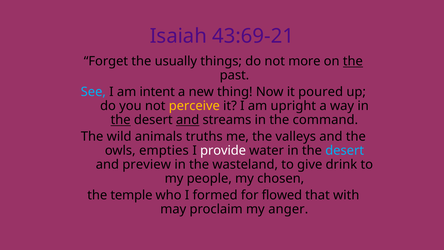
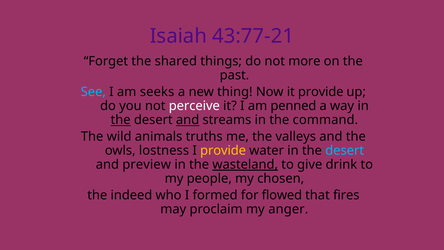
43:69-21: 43:69-21 -> 43:77-21 (253, 36)
usually: usually -> shared (176, 61)
the underline: present -> none (353, 61)
intent: intent -> seeks (157, 92)
it poured: poured -> provide (321, 92)
perceive colour: yellow -> white (194, 106)
upright: upright -> penned (293, 106)
empties: empties -> lostness (164, 150)
provide colour: white -> yellow (223, 150)
wasteland underline: none -> present (245, 164)
temple: temple -> indeed (131, 195)
with: with -> fires (346, 195)
